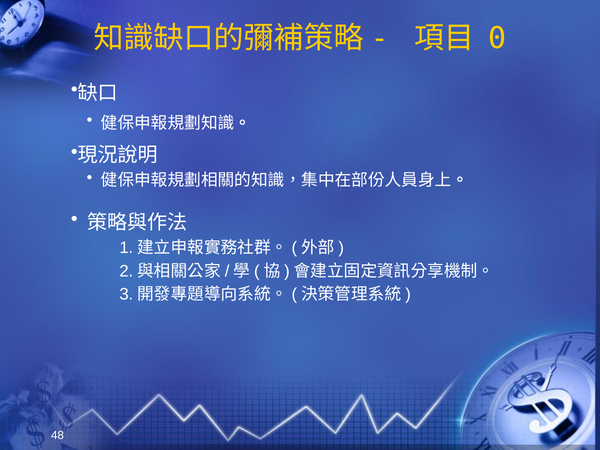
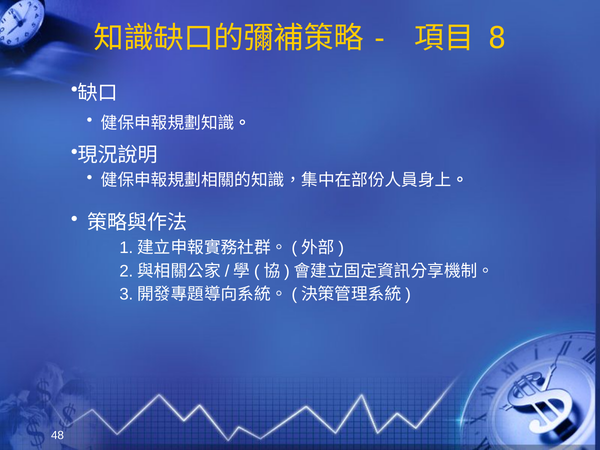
0: 0 -> 8 (497, 38)
